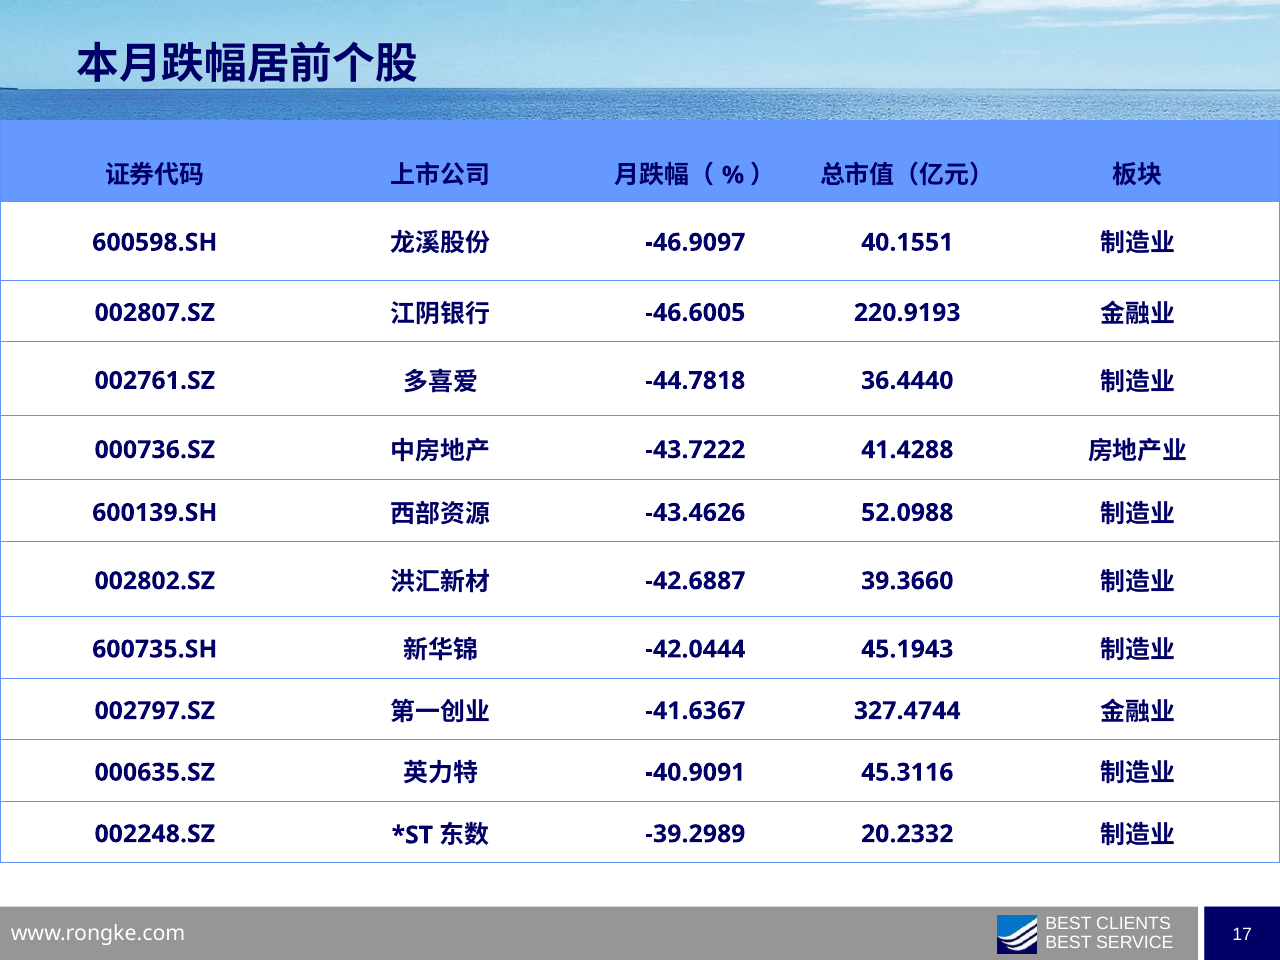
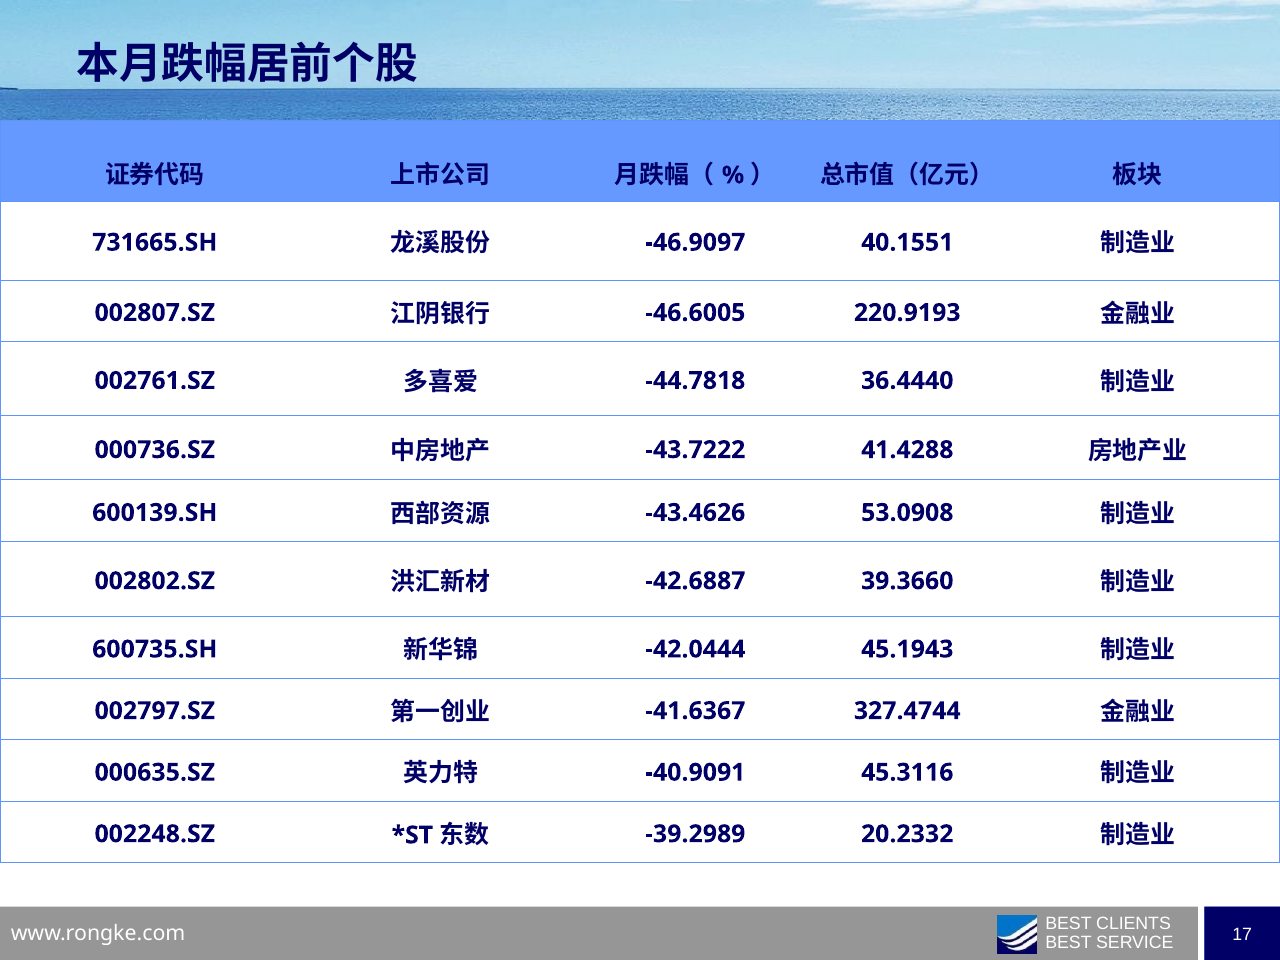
600598.SH: 600598.SH -> 731665.SH (155, 242)
52.0988: 52.0988 -> 53.0908 (907, 513)
